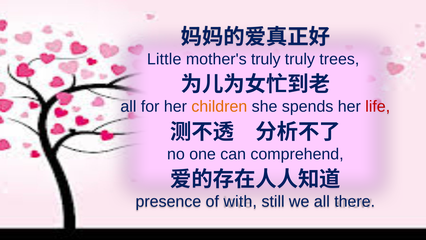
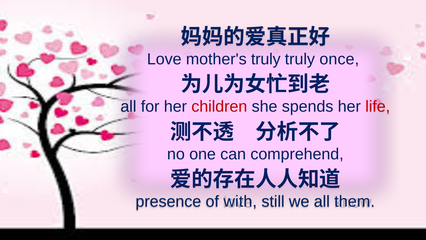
Little: Little -> Love (164, 59)
trees: trees -> once (339, 59)
children colour: orange -> red (219, 106)
there: there -> them (355, 201)
